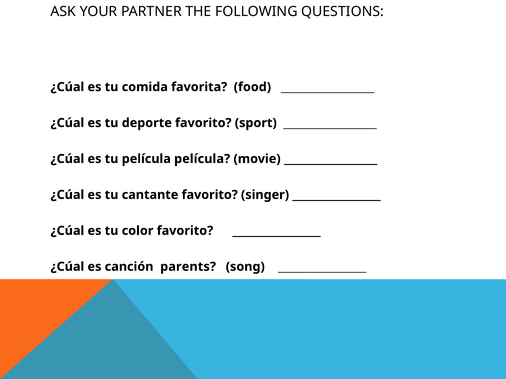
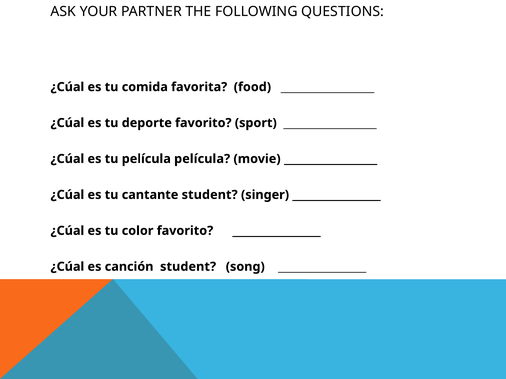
cantante favorito: favorito -> student (210, 195)
canción parents: parents -> student (188, 267)
